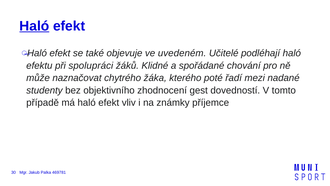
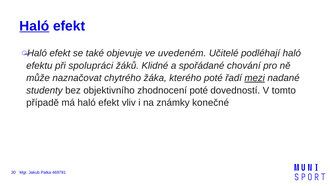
mezi underline: none -> present (255, 78)
zhodnocení gest: gest -> poté (199, 90)
příjemce: příjemce -> konečné (211, 103)
